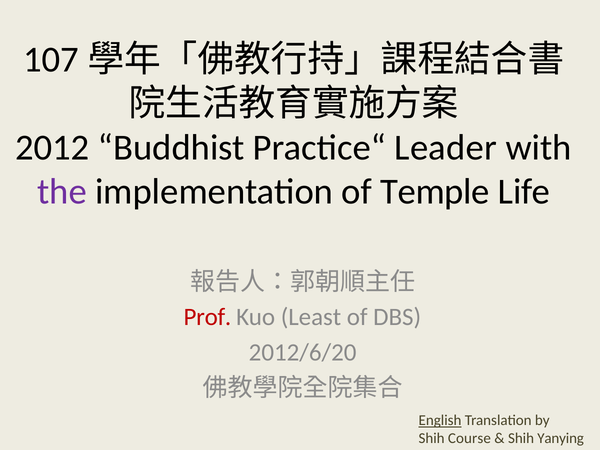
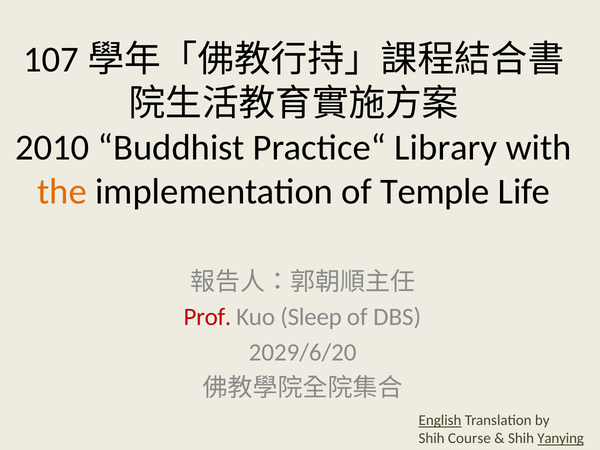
2012: 2012 -> 2010 (52, 148)
Leader: Leader -> Library (446, 148)
the colour: purple -> orange (62, 192)
Least: Least -> Sleep (311, 317)
2012/6/20: 2012/6/20 -> 2029/6/20 (303, 352)
Yanying underline: none -> present (561, 438)
